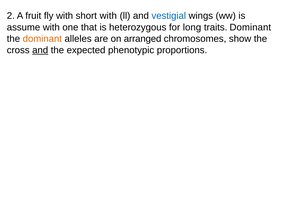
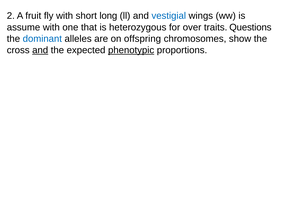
short with: with -> long (108, 16)
long: long -> over (192, 27)
traits Dominant: Dominant -> Questions (250, 27)
dominant colour: orange -> blue (42, 39)
arranged: arranged -> offspring (143, 39)
phenotypic underline: none -> present (131, 50)
